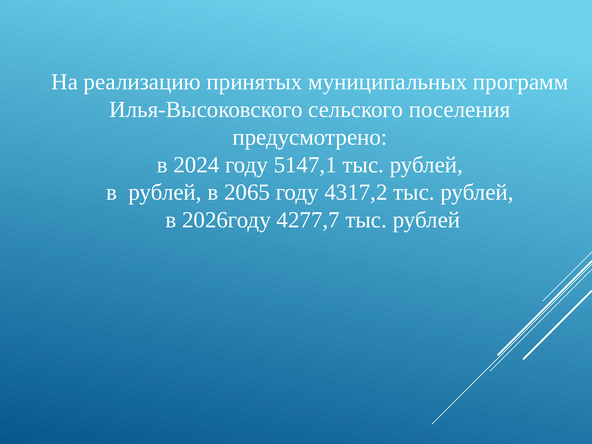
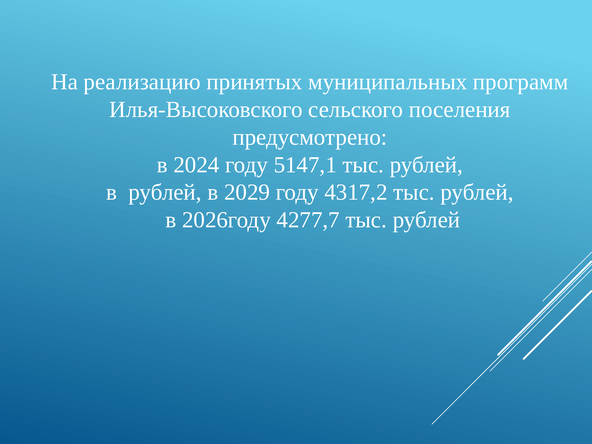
2065: 2065 -> 2029 (247, 192)
